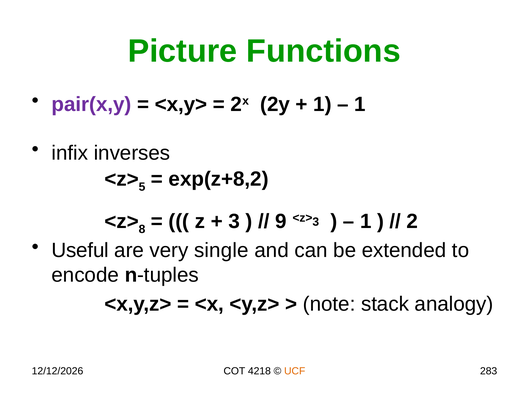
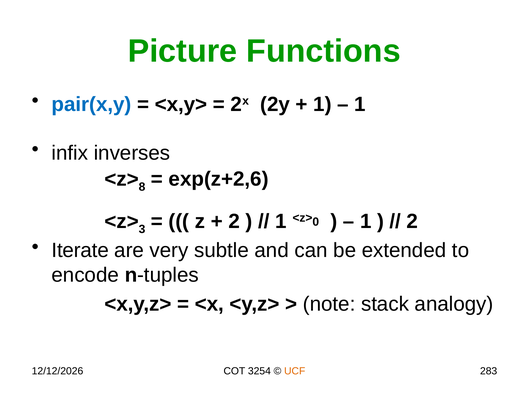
pair(x,y colour: purple -> blue (91, 104)
5: 5 -> 8 (142, 187)
exp(z+8,2: exp(z+8,2 -> exp(z+2,6 (219, 179)
8: 8 -> 3 (142, 229)
3: 3 -> 2 (234, 221)
9: 9 -> 1 (281, 221)
3: 3 -> 0 (316, 222)
Useful: Useful -> Iterate (80, 250)
single: single -> subtle (221, 250)
4218: 4218 -> 3254 (259, 371)
